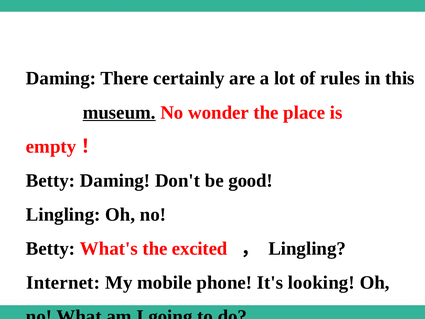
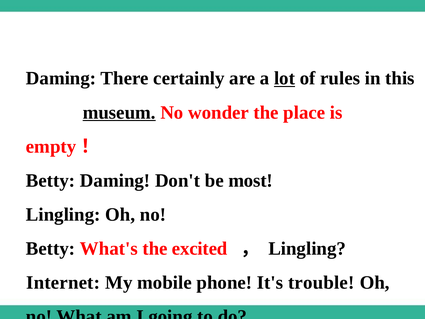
lot underline: none -> present (285, 78)
good: good -> most (251, 180)
looking: looking -> trouble (321, 282)
